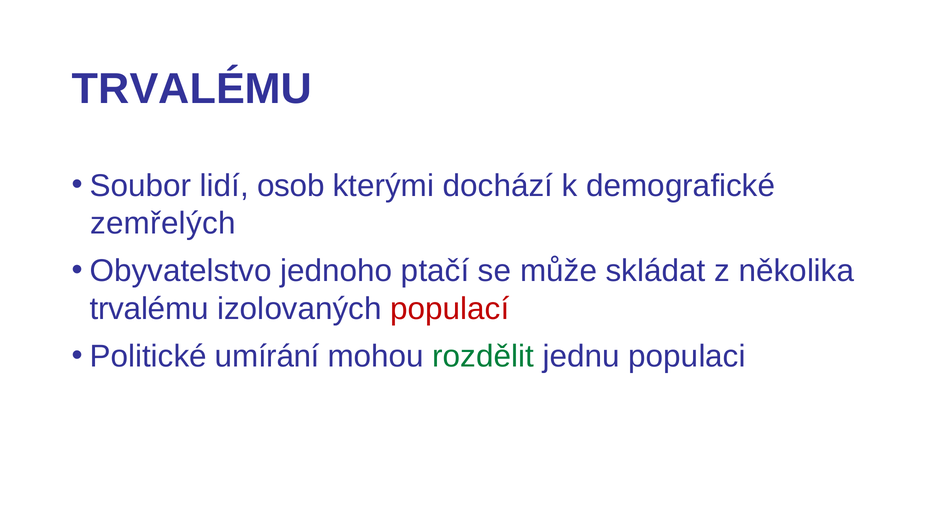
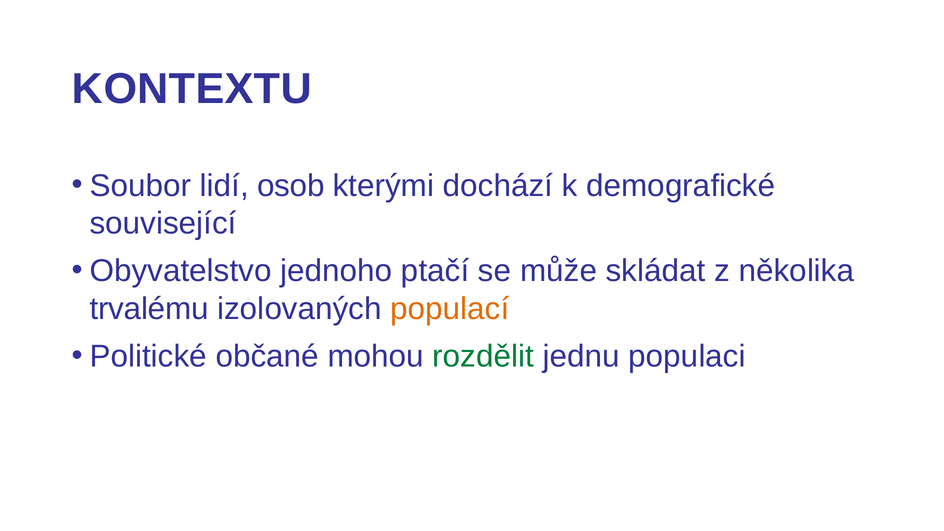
TRVALÉMU: TRVALÉMU -> KONTEXTU (192, 89)
zemřelých: zemřelých -> související (163, 223)
populací colour: red -> orange (450, 309)
umírání: umírání -> občané (267, 356)
